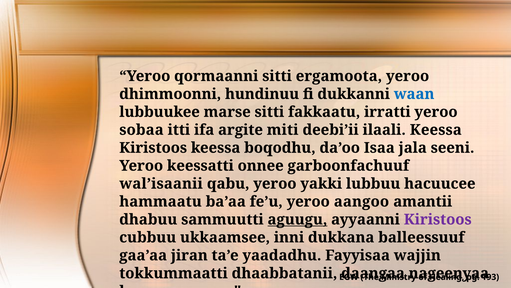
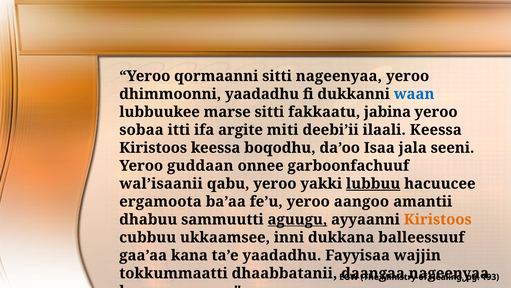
sitti ergamoota: ergamoota -> nageenyaa (339, 76)
dhimmoonni hundinuu: hundinuu -> yaadadhu (262, 94)
irratti: irratti -> jabina (387, 112)
keessatti: keessatti -> guddaan (200, 165)
lubbuu underline: none -> present (373, 183)
hammaatu: hammaatu -> ergamoota (160, 201)
Kiristoos colour: purple -> orange (438, 219)
jiran: jiran -> kana (189, 255)
